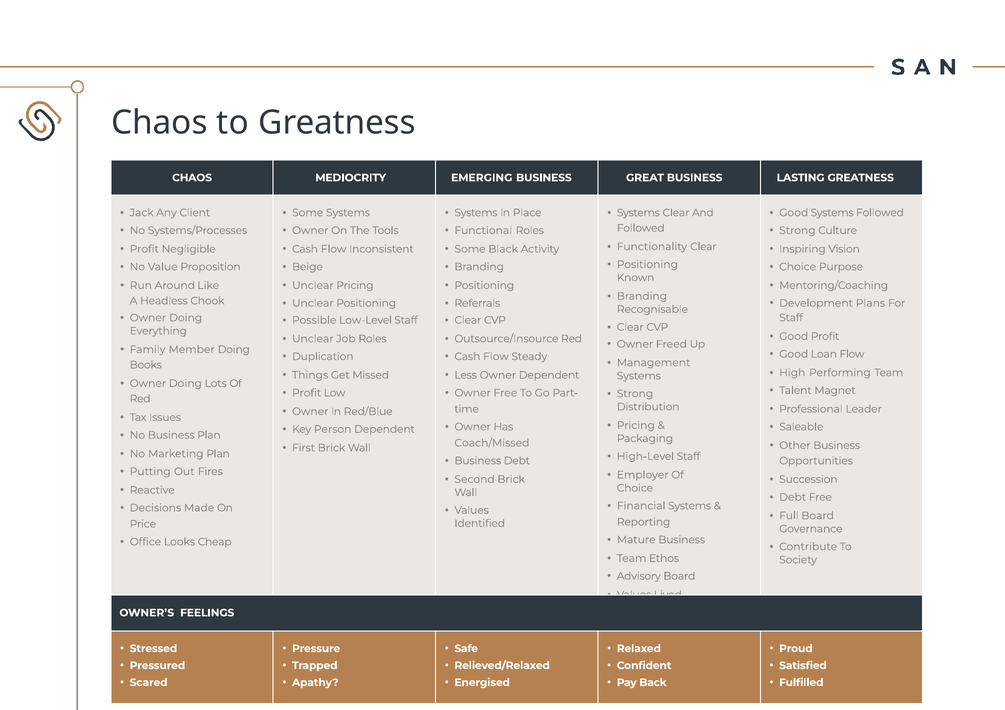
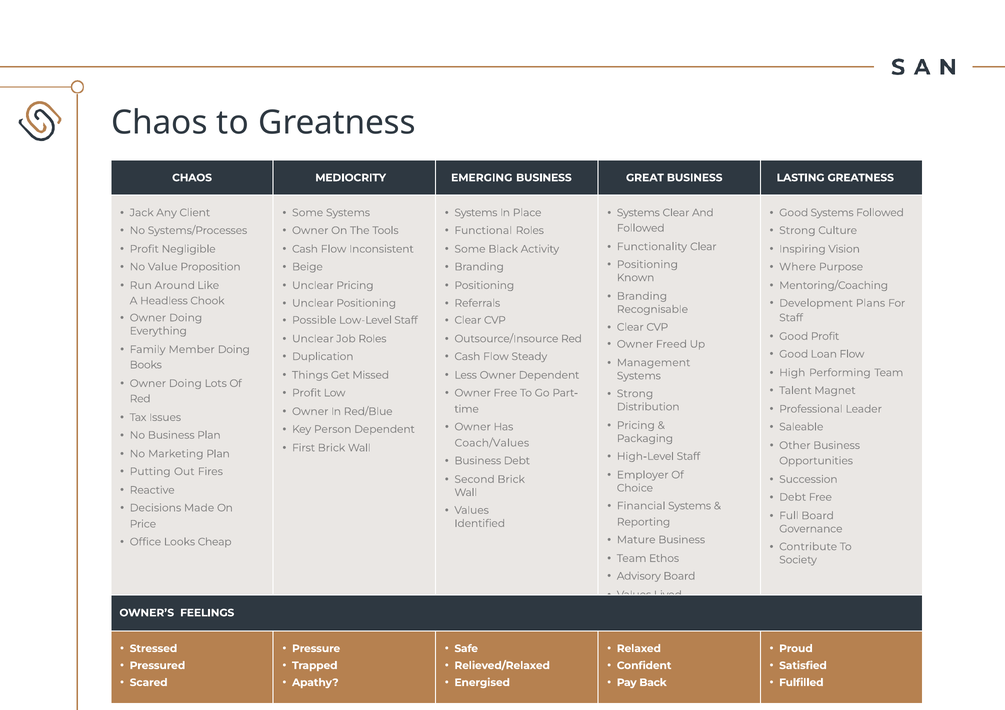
Choice: Choice -> Where (798, 267)
Coach/Missed: Coach/Missed -> Coach/Values (492, 443)
